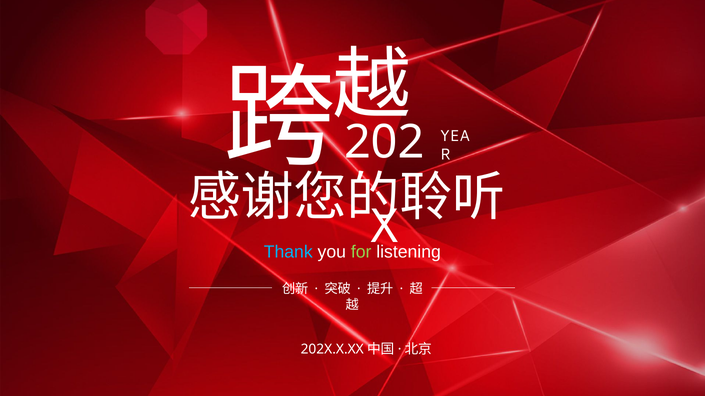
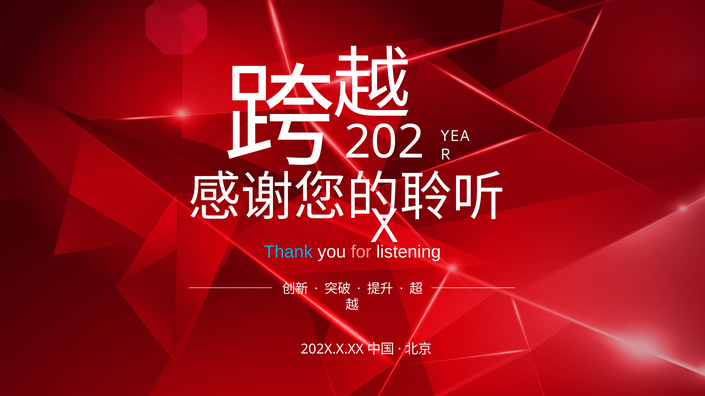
for colour: light green -> pink (361, 252)
